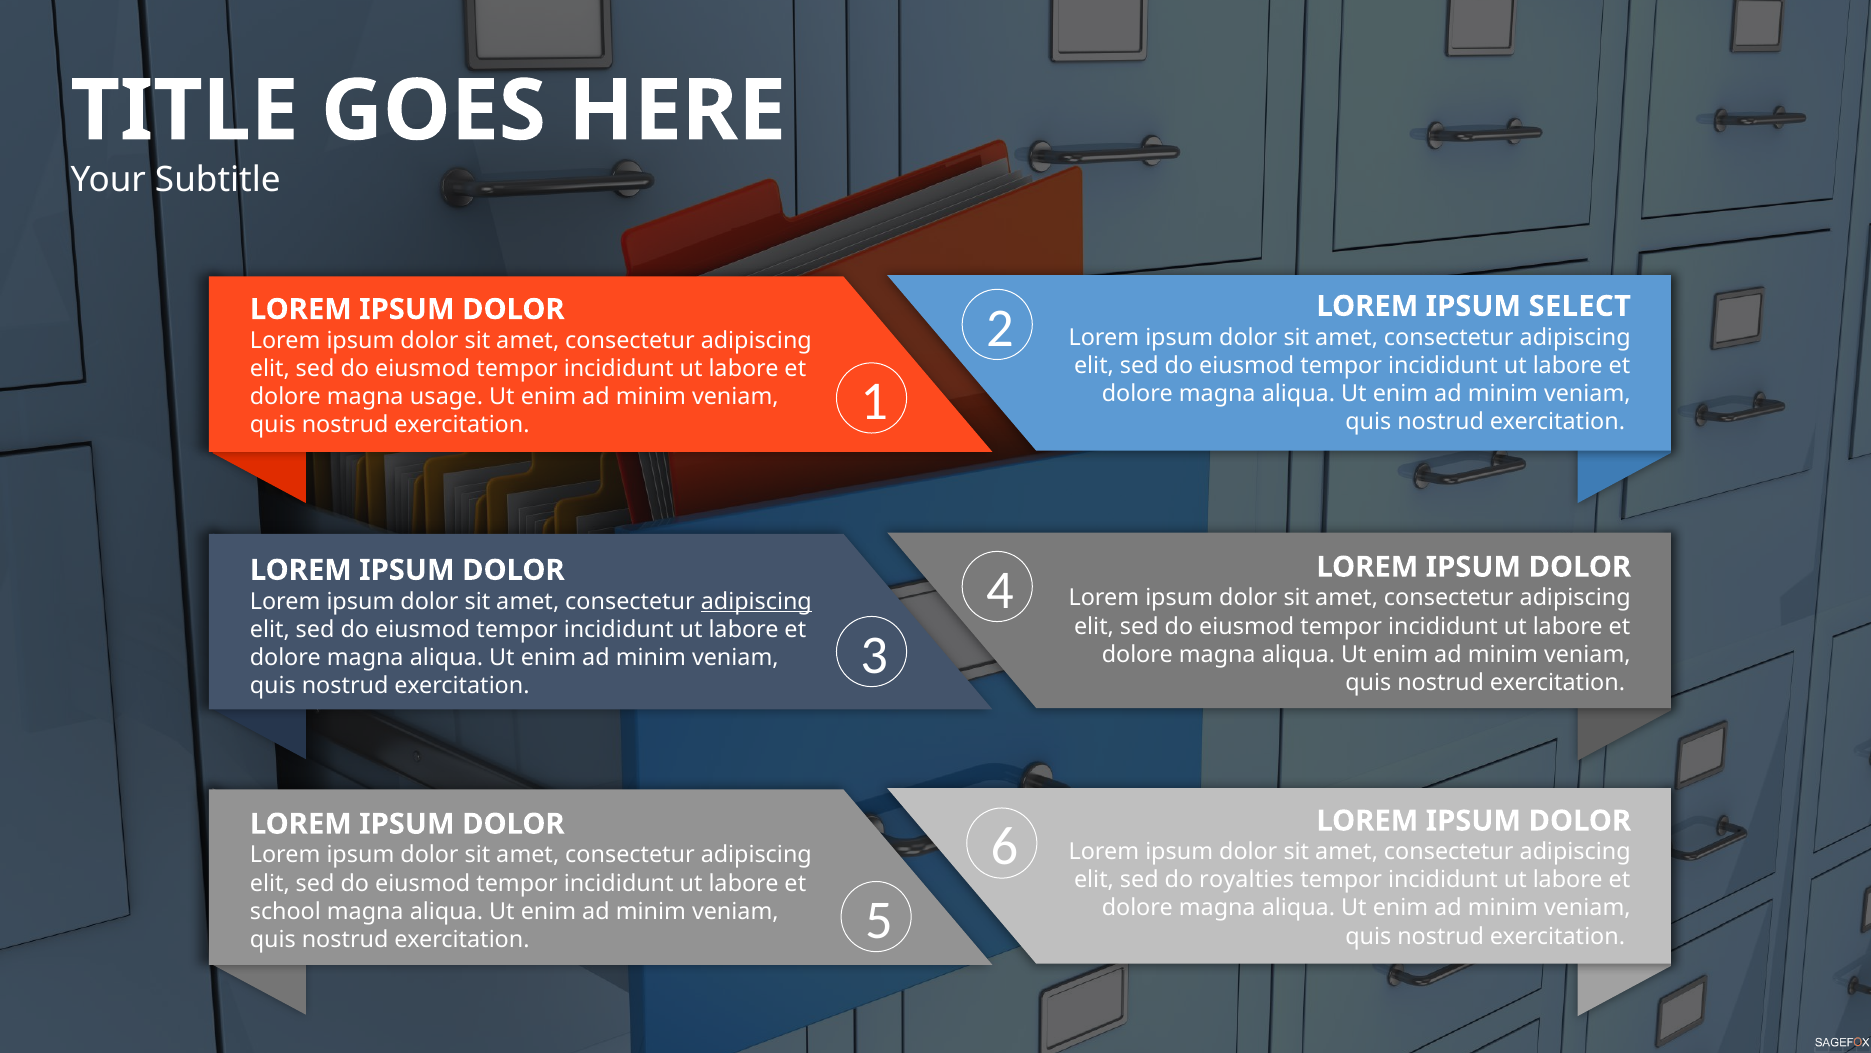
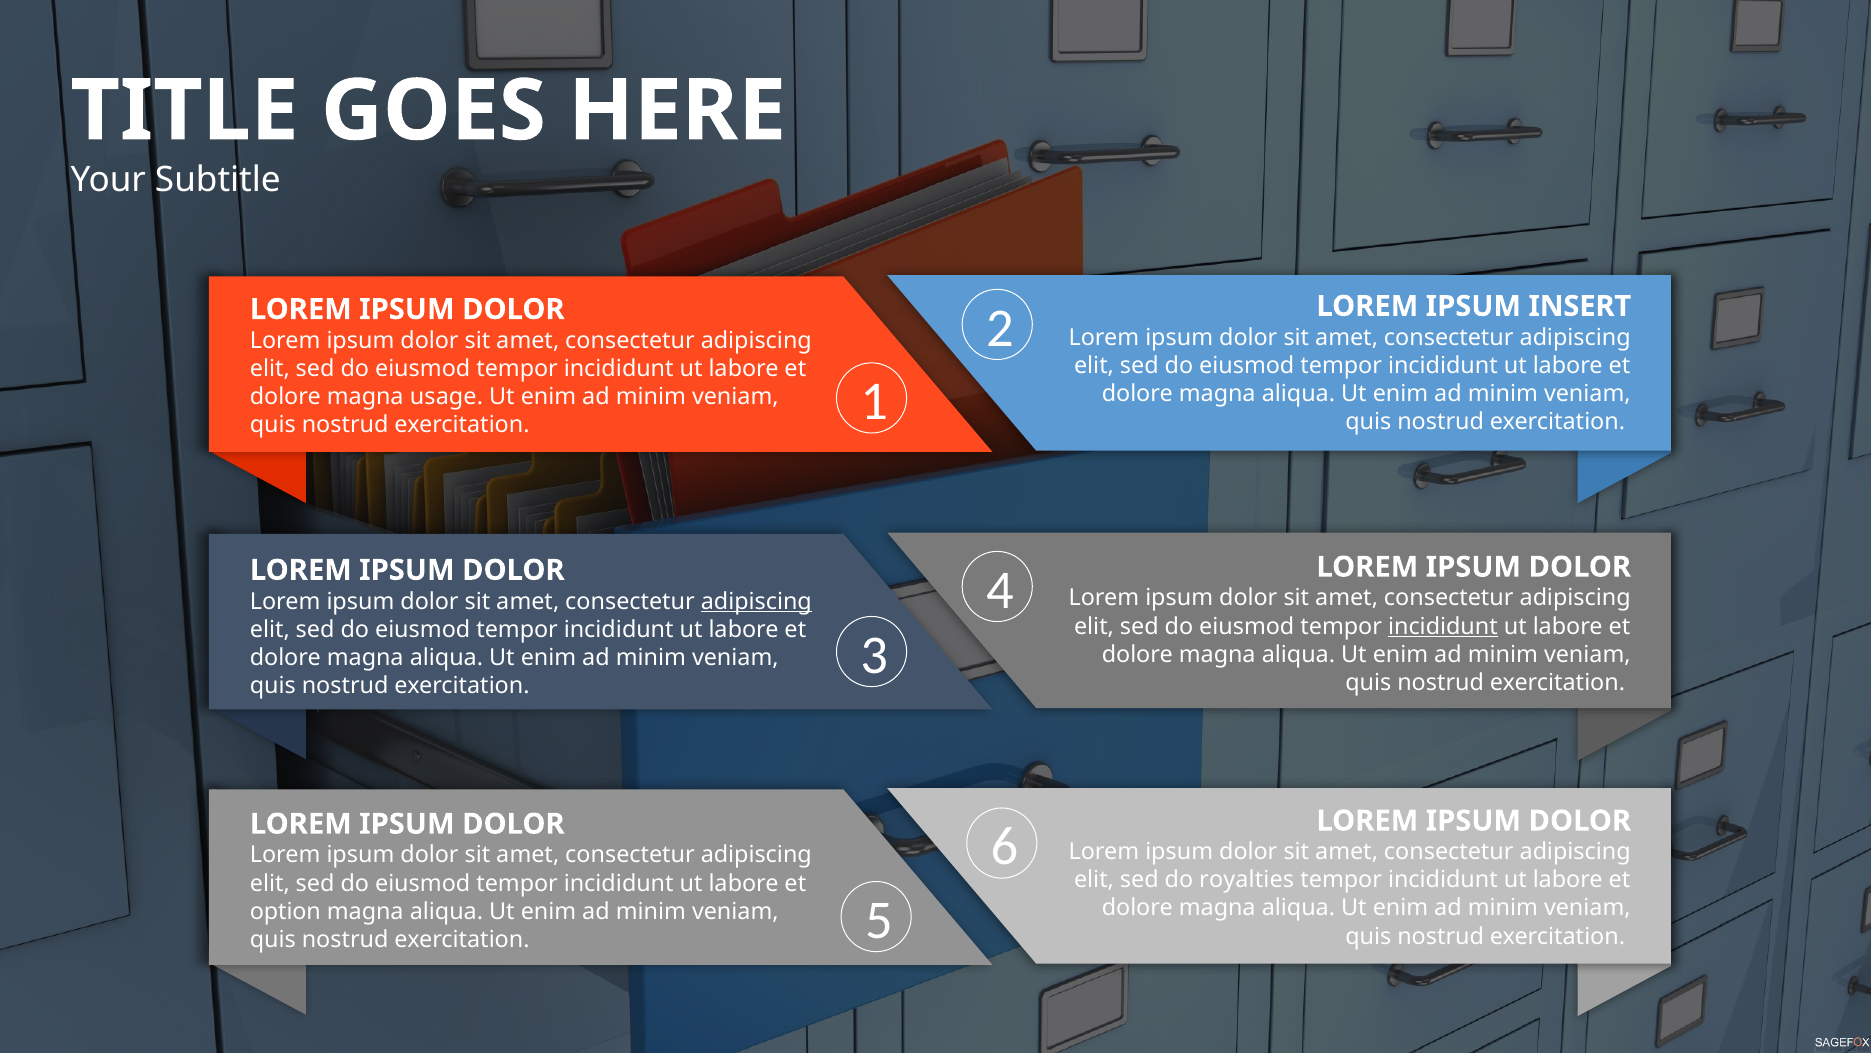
SELECT: SELECT -> INSERT (1580, 306)
incididunt underline: none -> present (1443, 626)
school: school -> option (285, 911)
